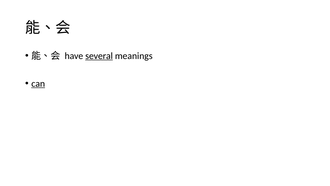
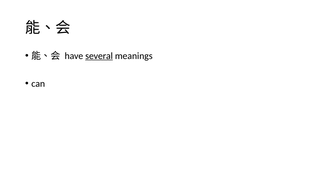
can underline: present -> none (38, 83)
